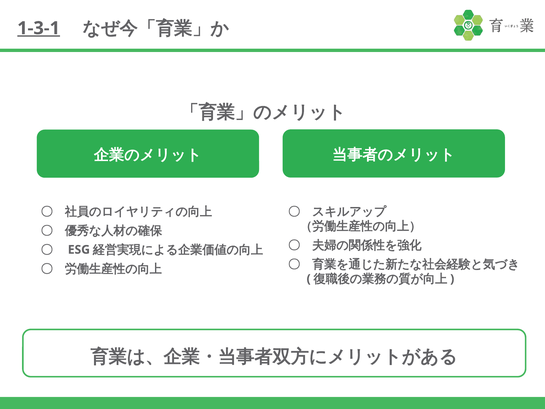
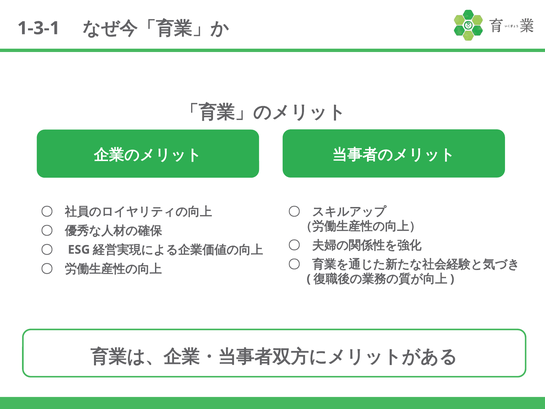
1-3-1 underline: present -> none (39, 28)
